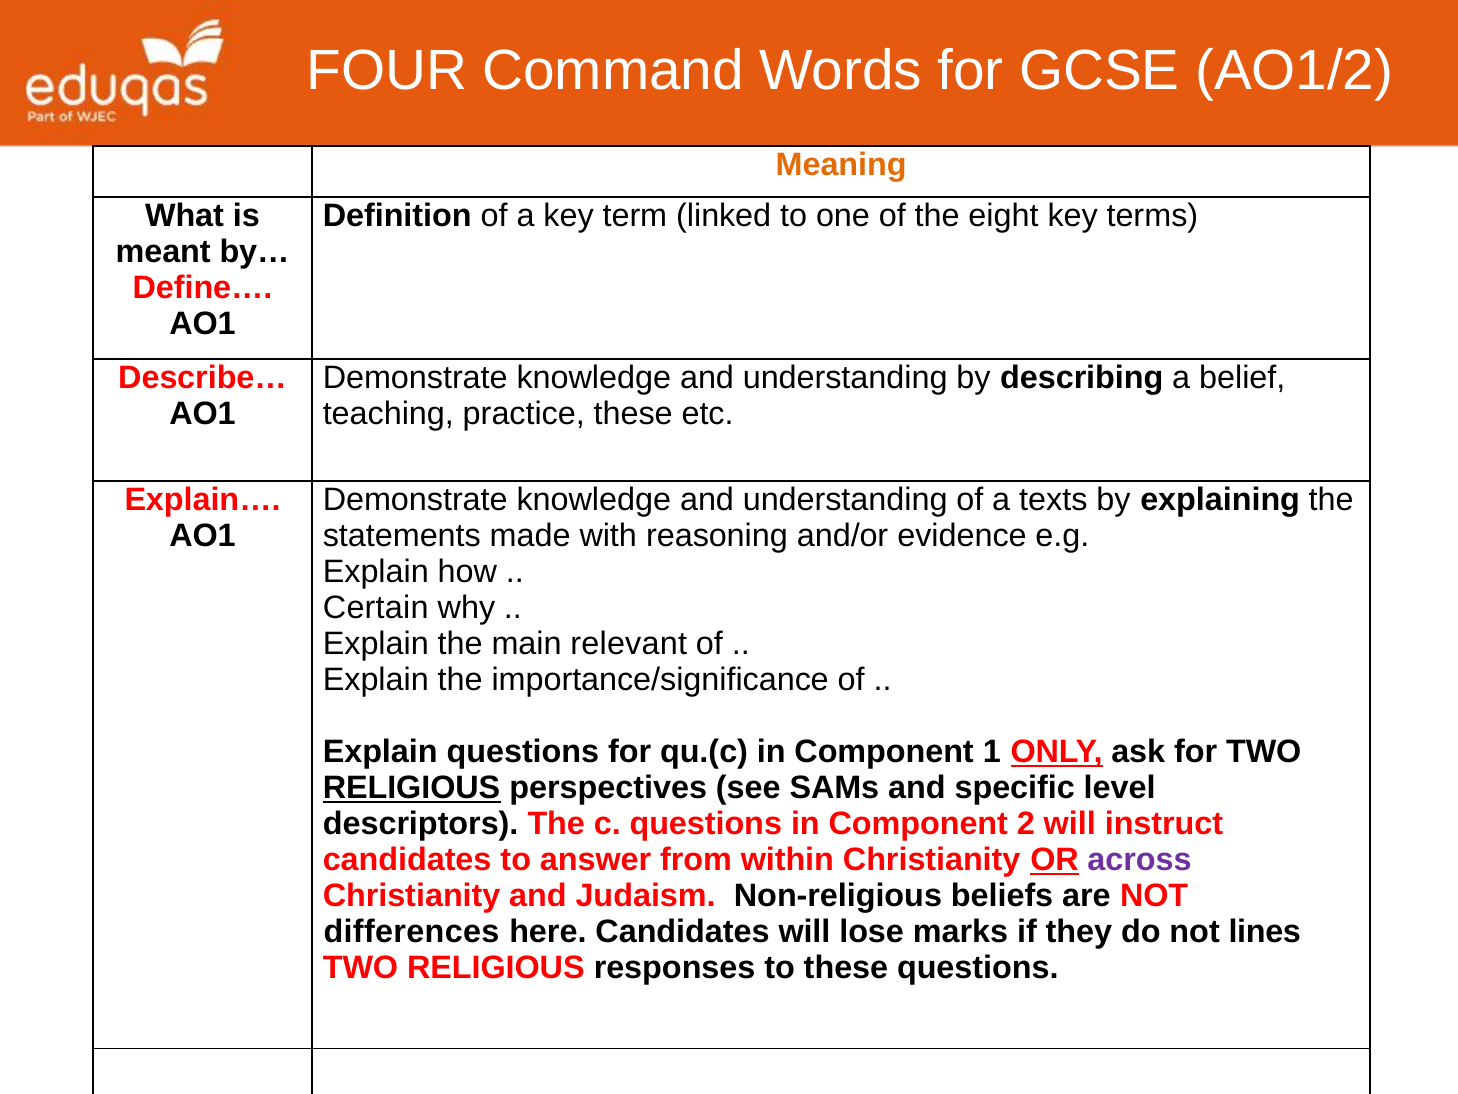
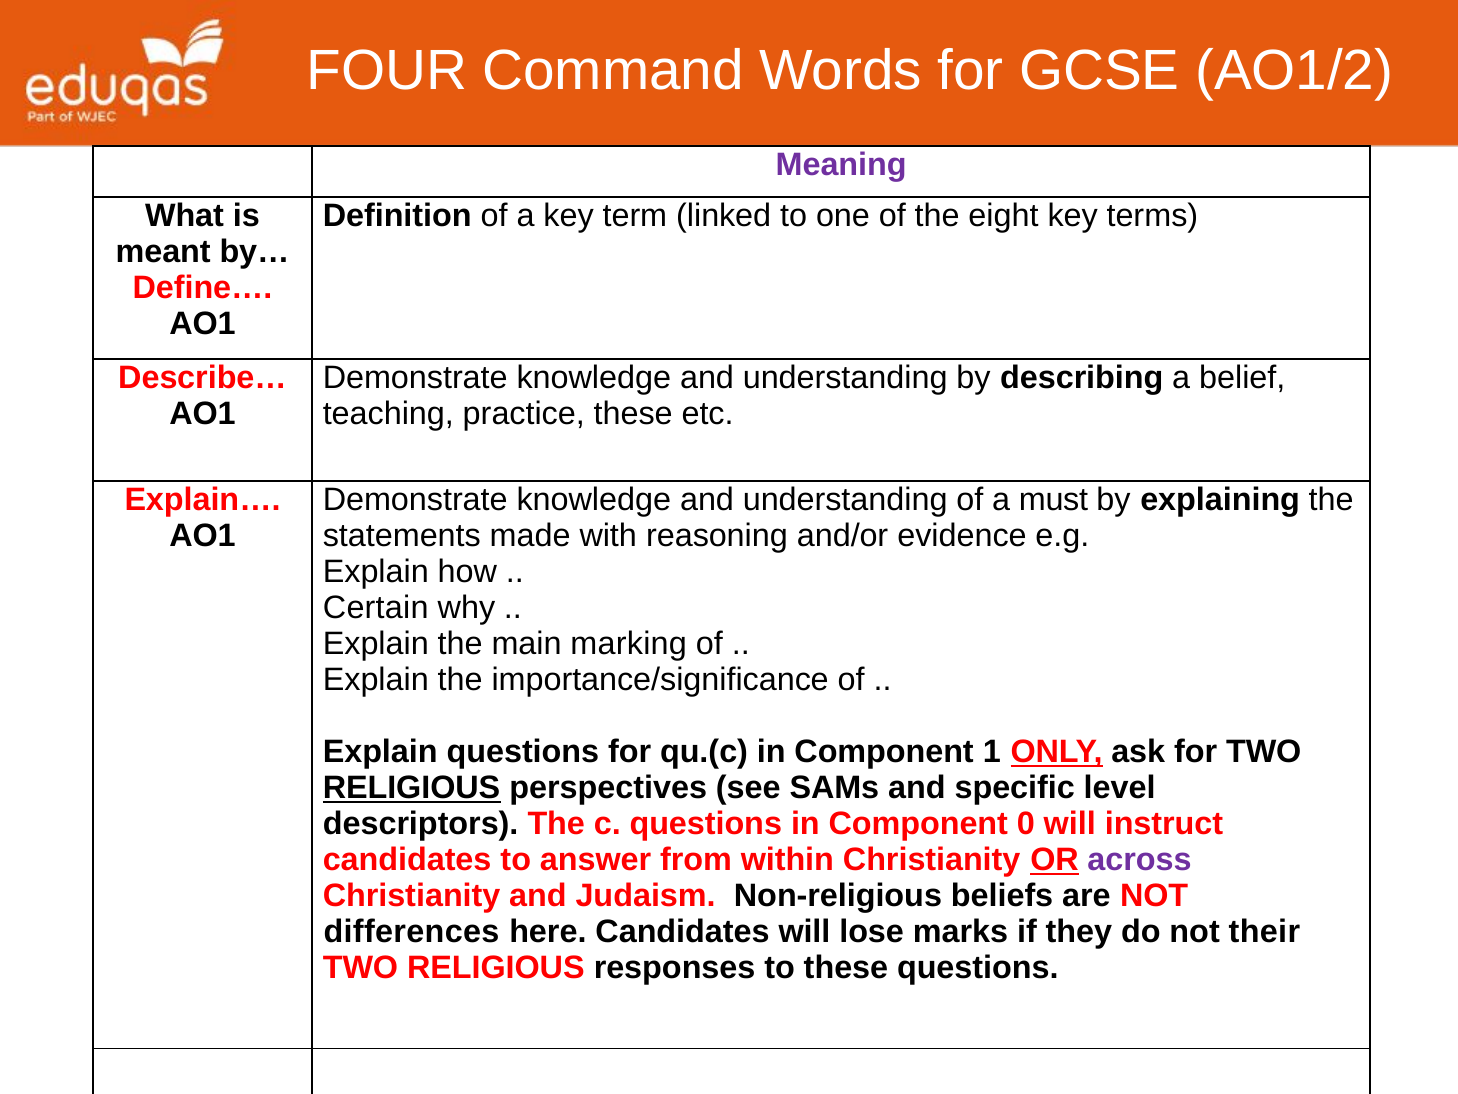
Meaning colour: orange -> purple (841, 164)
texts: texts -> must (1053, 499)
relevant: relevant -> marking (629, 643)
2: 2 -> 0 (1026, 823)
lines: lines -> their (1264, 931)
